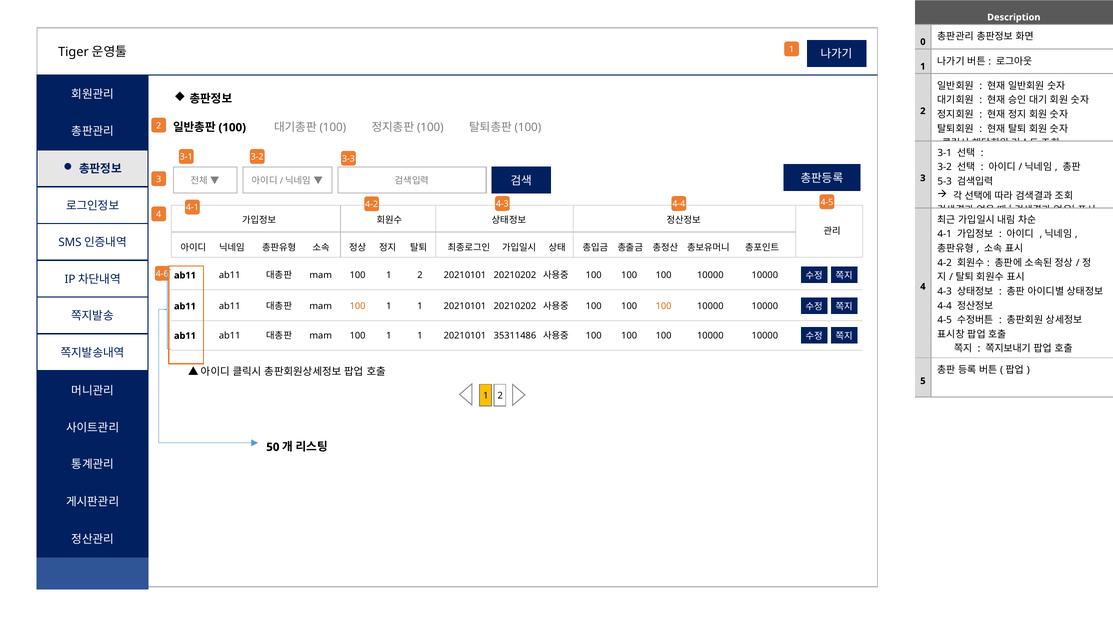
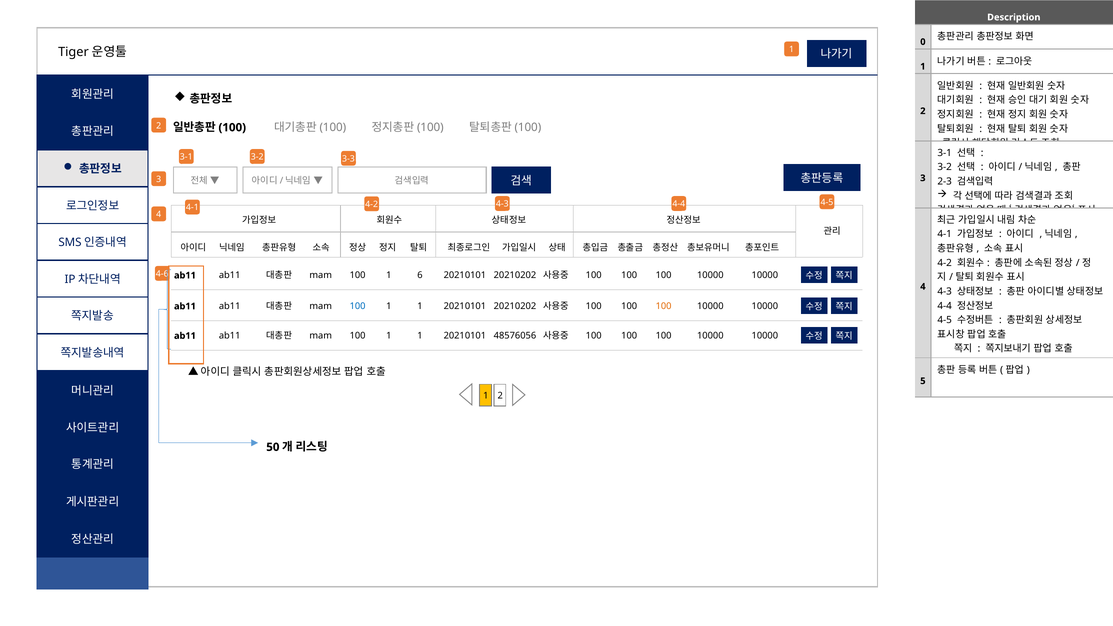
5-3: 5-3 -> 2-3 (945, 182)
100 1 2: 2 -> 6 (420, 275)
100 colour: orange -> blue (358, 306)
35311486: 35311486 -> 48576056 (515, 336)
